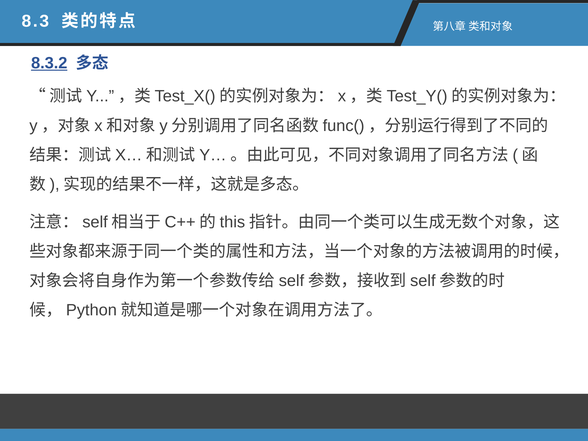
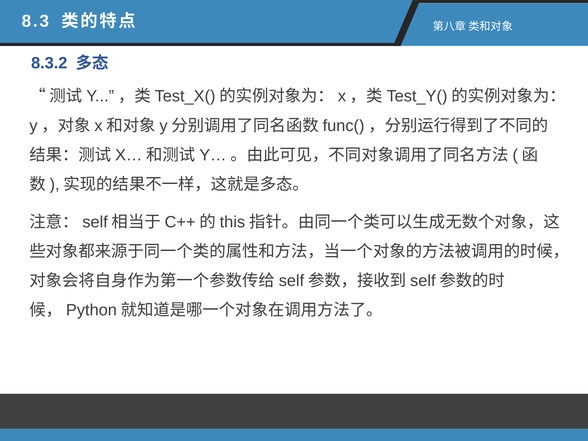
8.3.2 underline: present -> none (49, 63)
